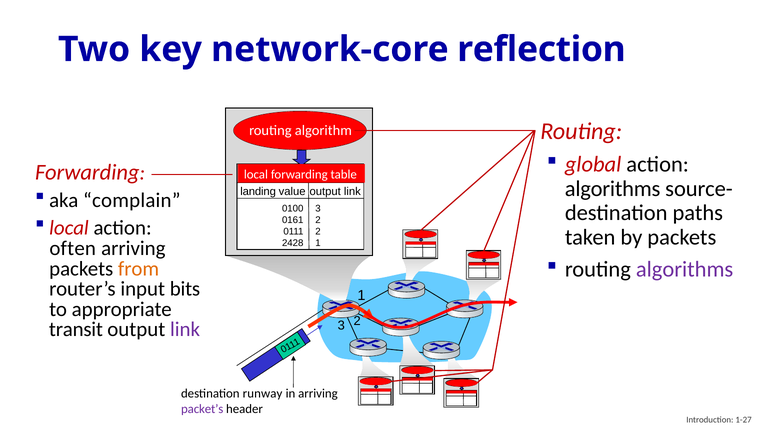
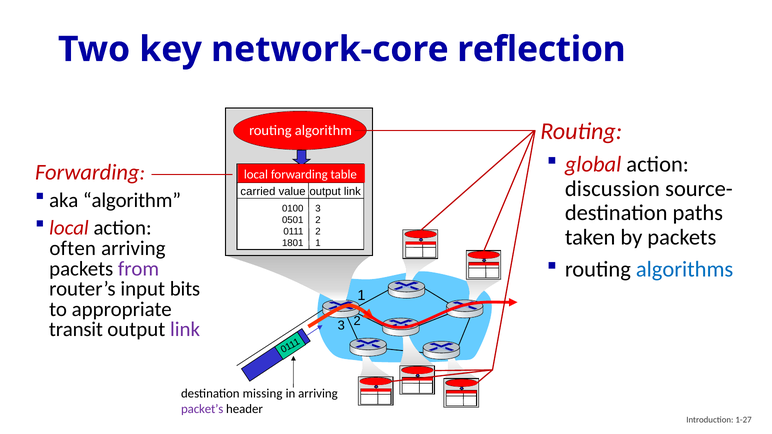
algorithms: algorithms -> discussion (612, 189)
landing: landing -> carried (258, 192)
aka complain: complain -> algorithm (132, 201)
0161: 0161 -> 0501 (293, 220)
2428: 2428 -> 1801 (293, 243)
algorithms colour: purple -> blue (685, 270)
from colour: orange -> purple (139, 269)
runway: runway -> missing (263, 394)
